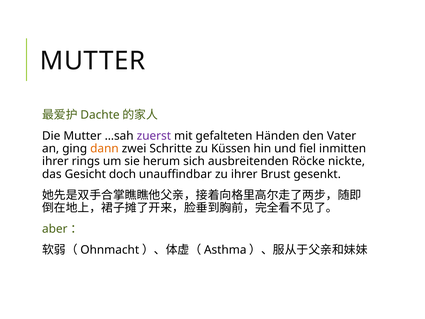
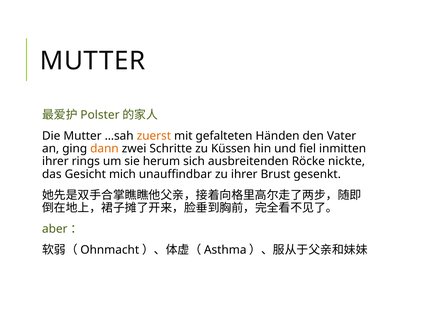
Dachte: Dachte -> Polster (100, 115)
zuerst colour: purple -> orange (154, 136)
doch: doch -> mich (122, 174)
